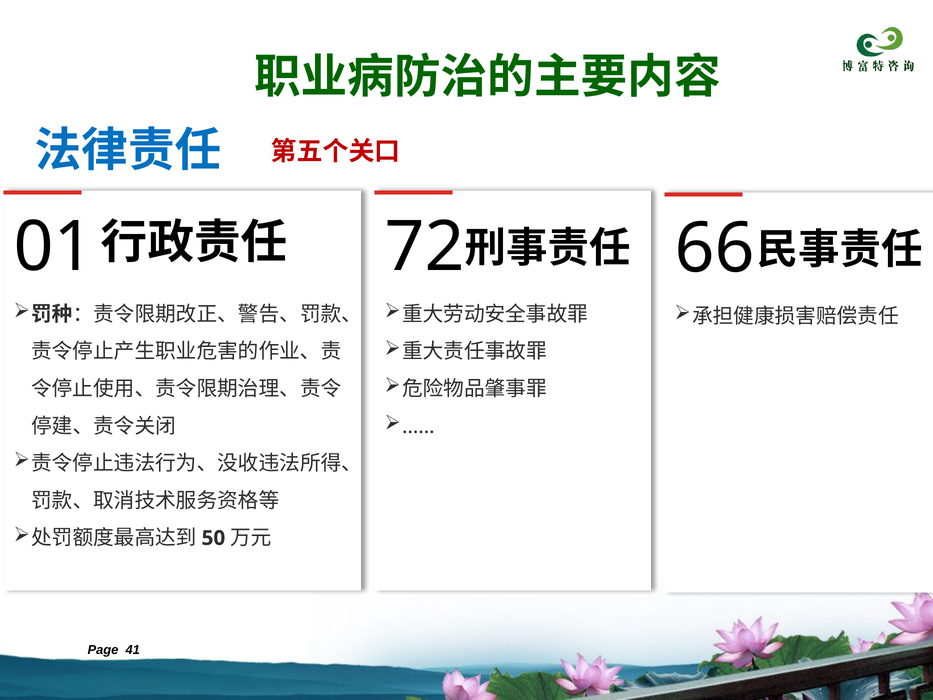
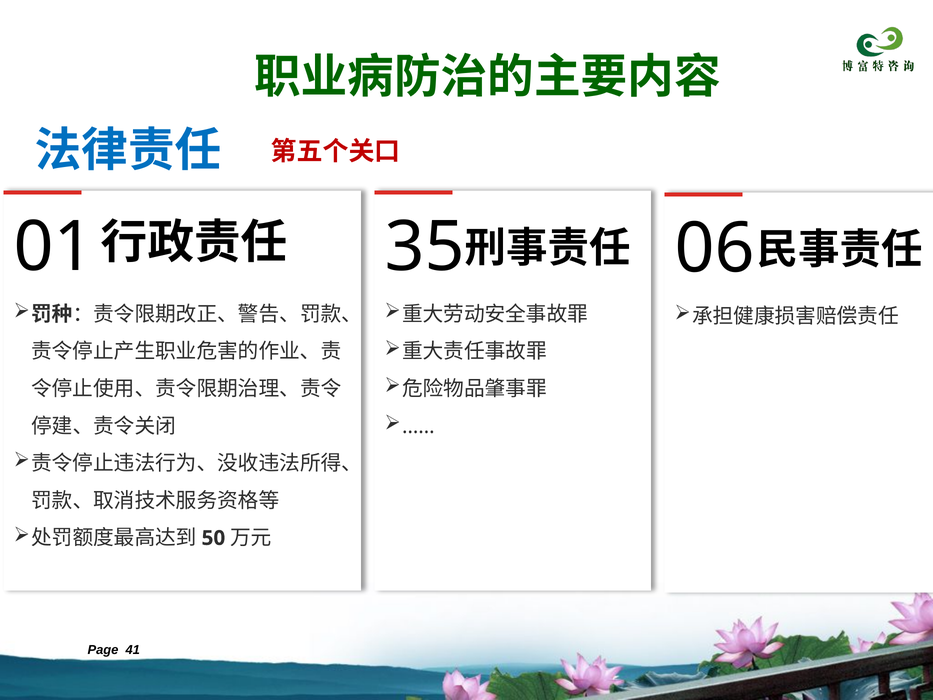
72: 72 -> 35 (425, 247)
66: 66 -> 06 (715, 249)
